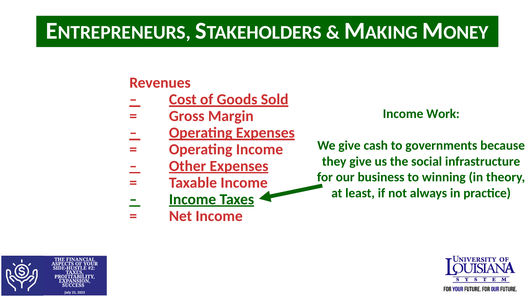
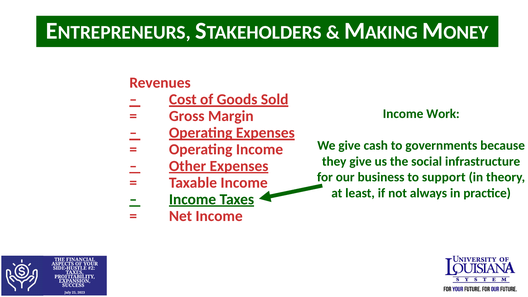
winning: winning -> support (444, 177)
